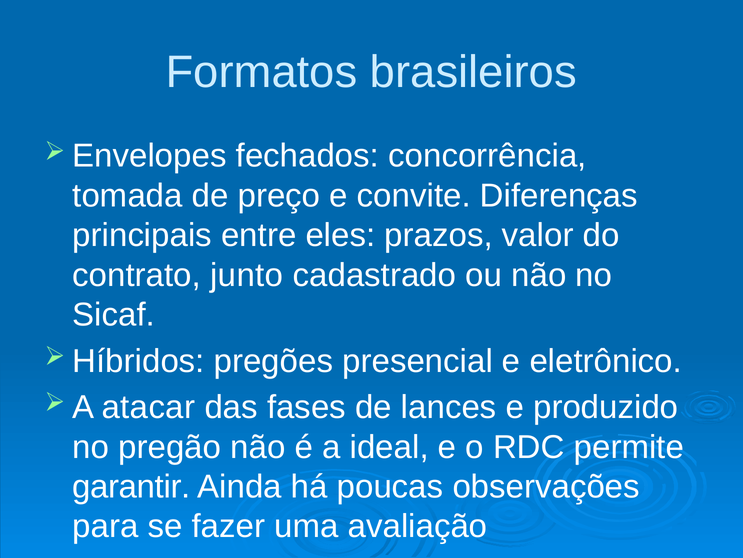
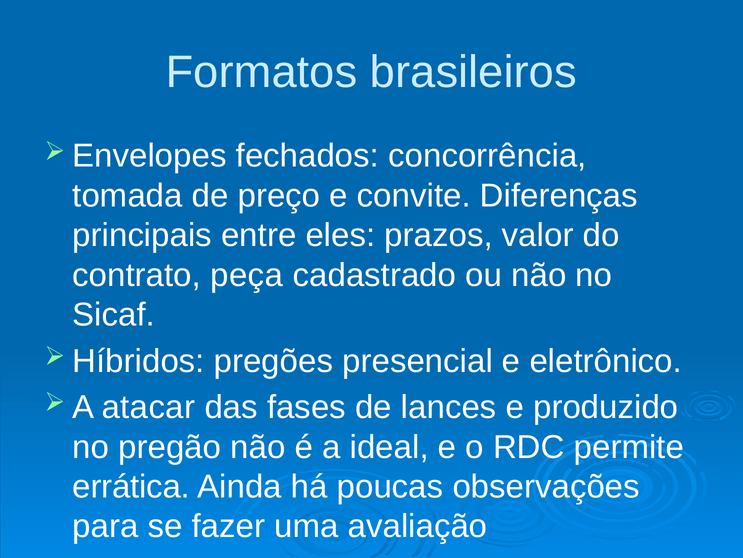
junto: junto -> peça (247, 275)
garantir: garantir -> errática (131, 486)
